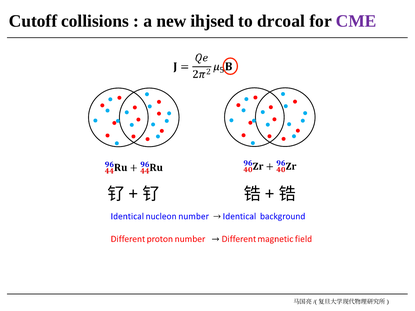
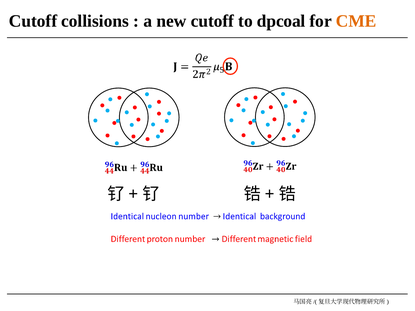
new ihjsed: ihjsed -> cutoff (212, 21)
drcoal: drcoal -> dpcoal (281, 21)
CME colour: purple -> orange (356, 21)
